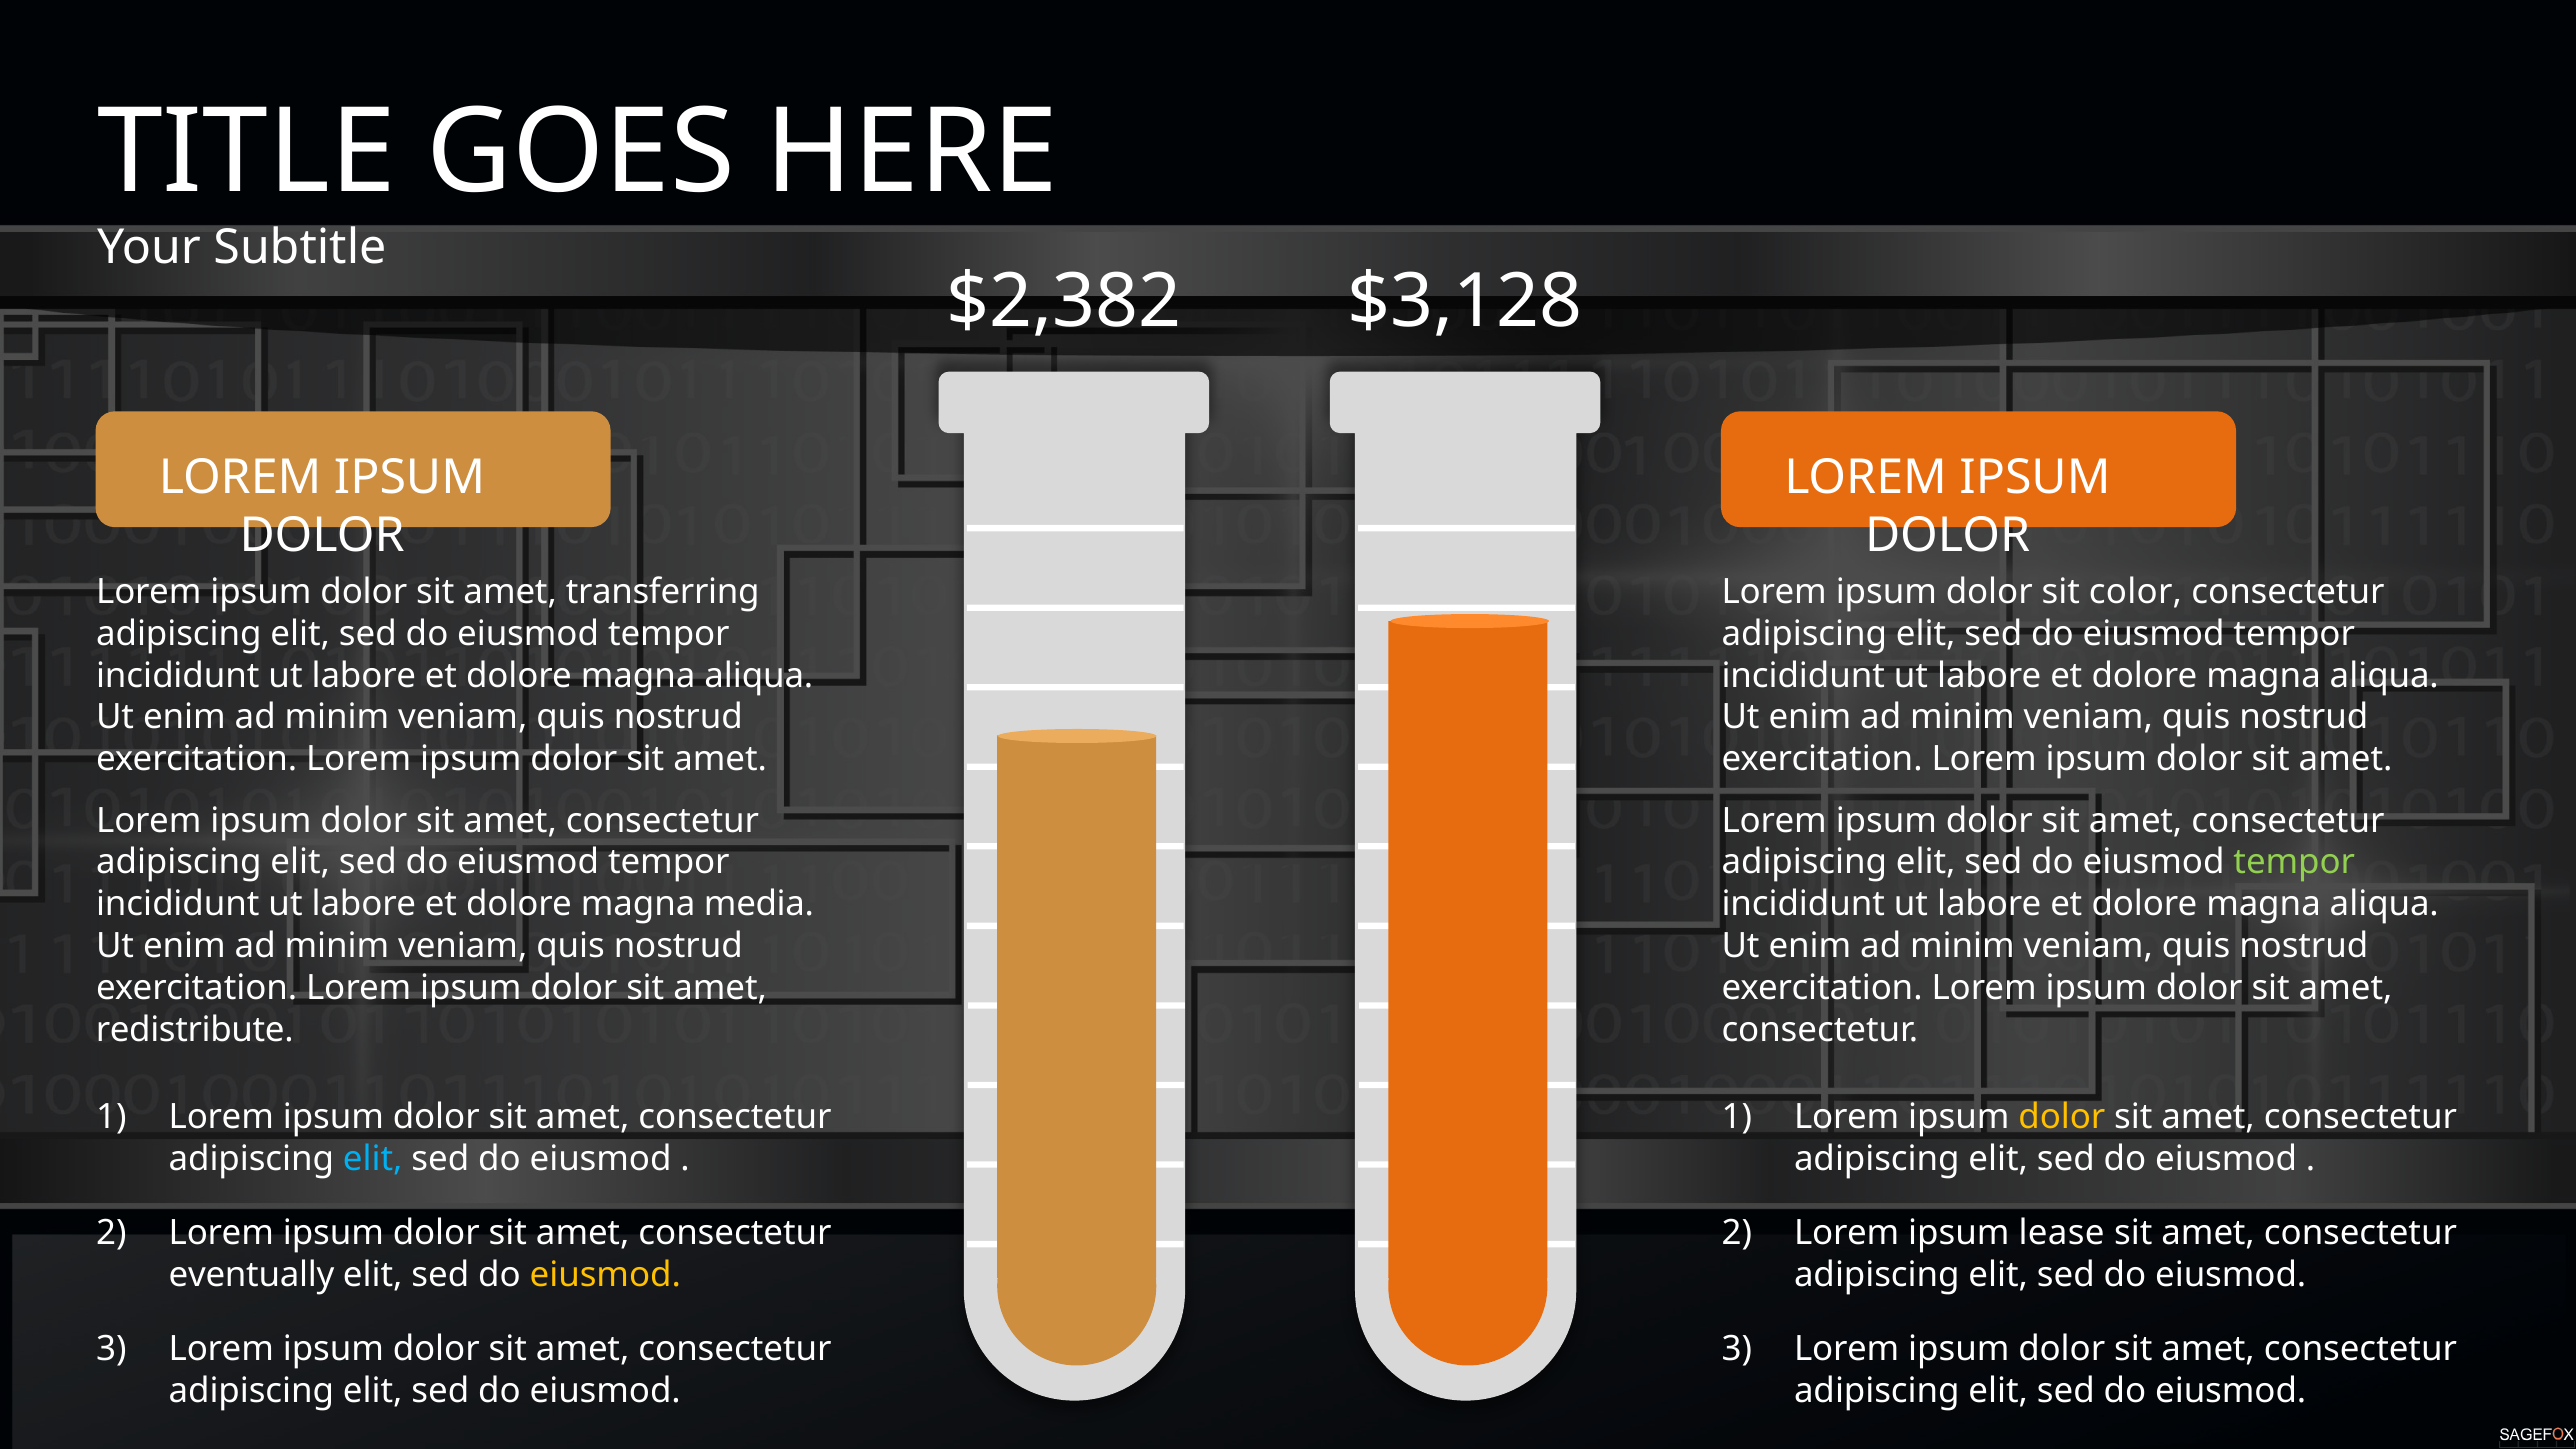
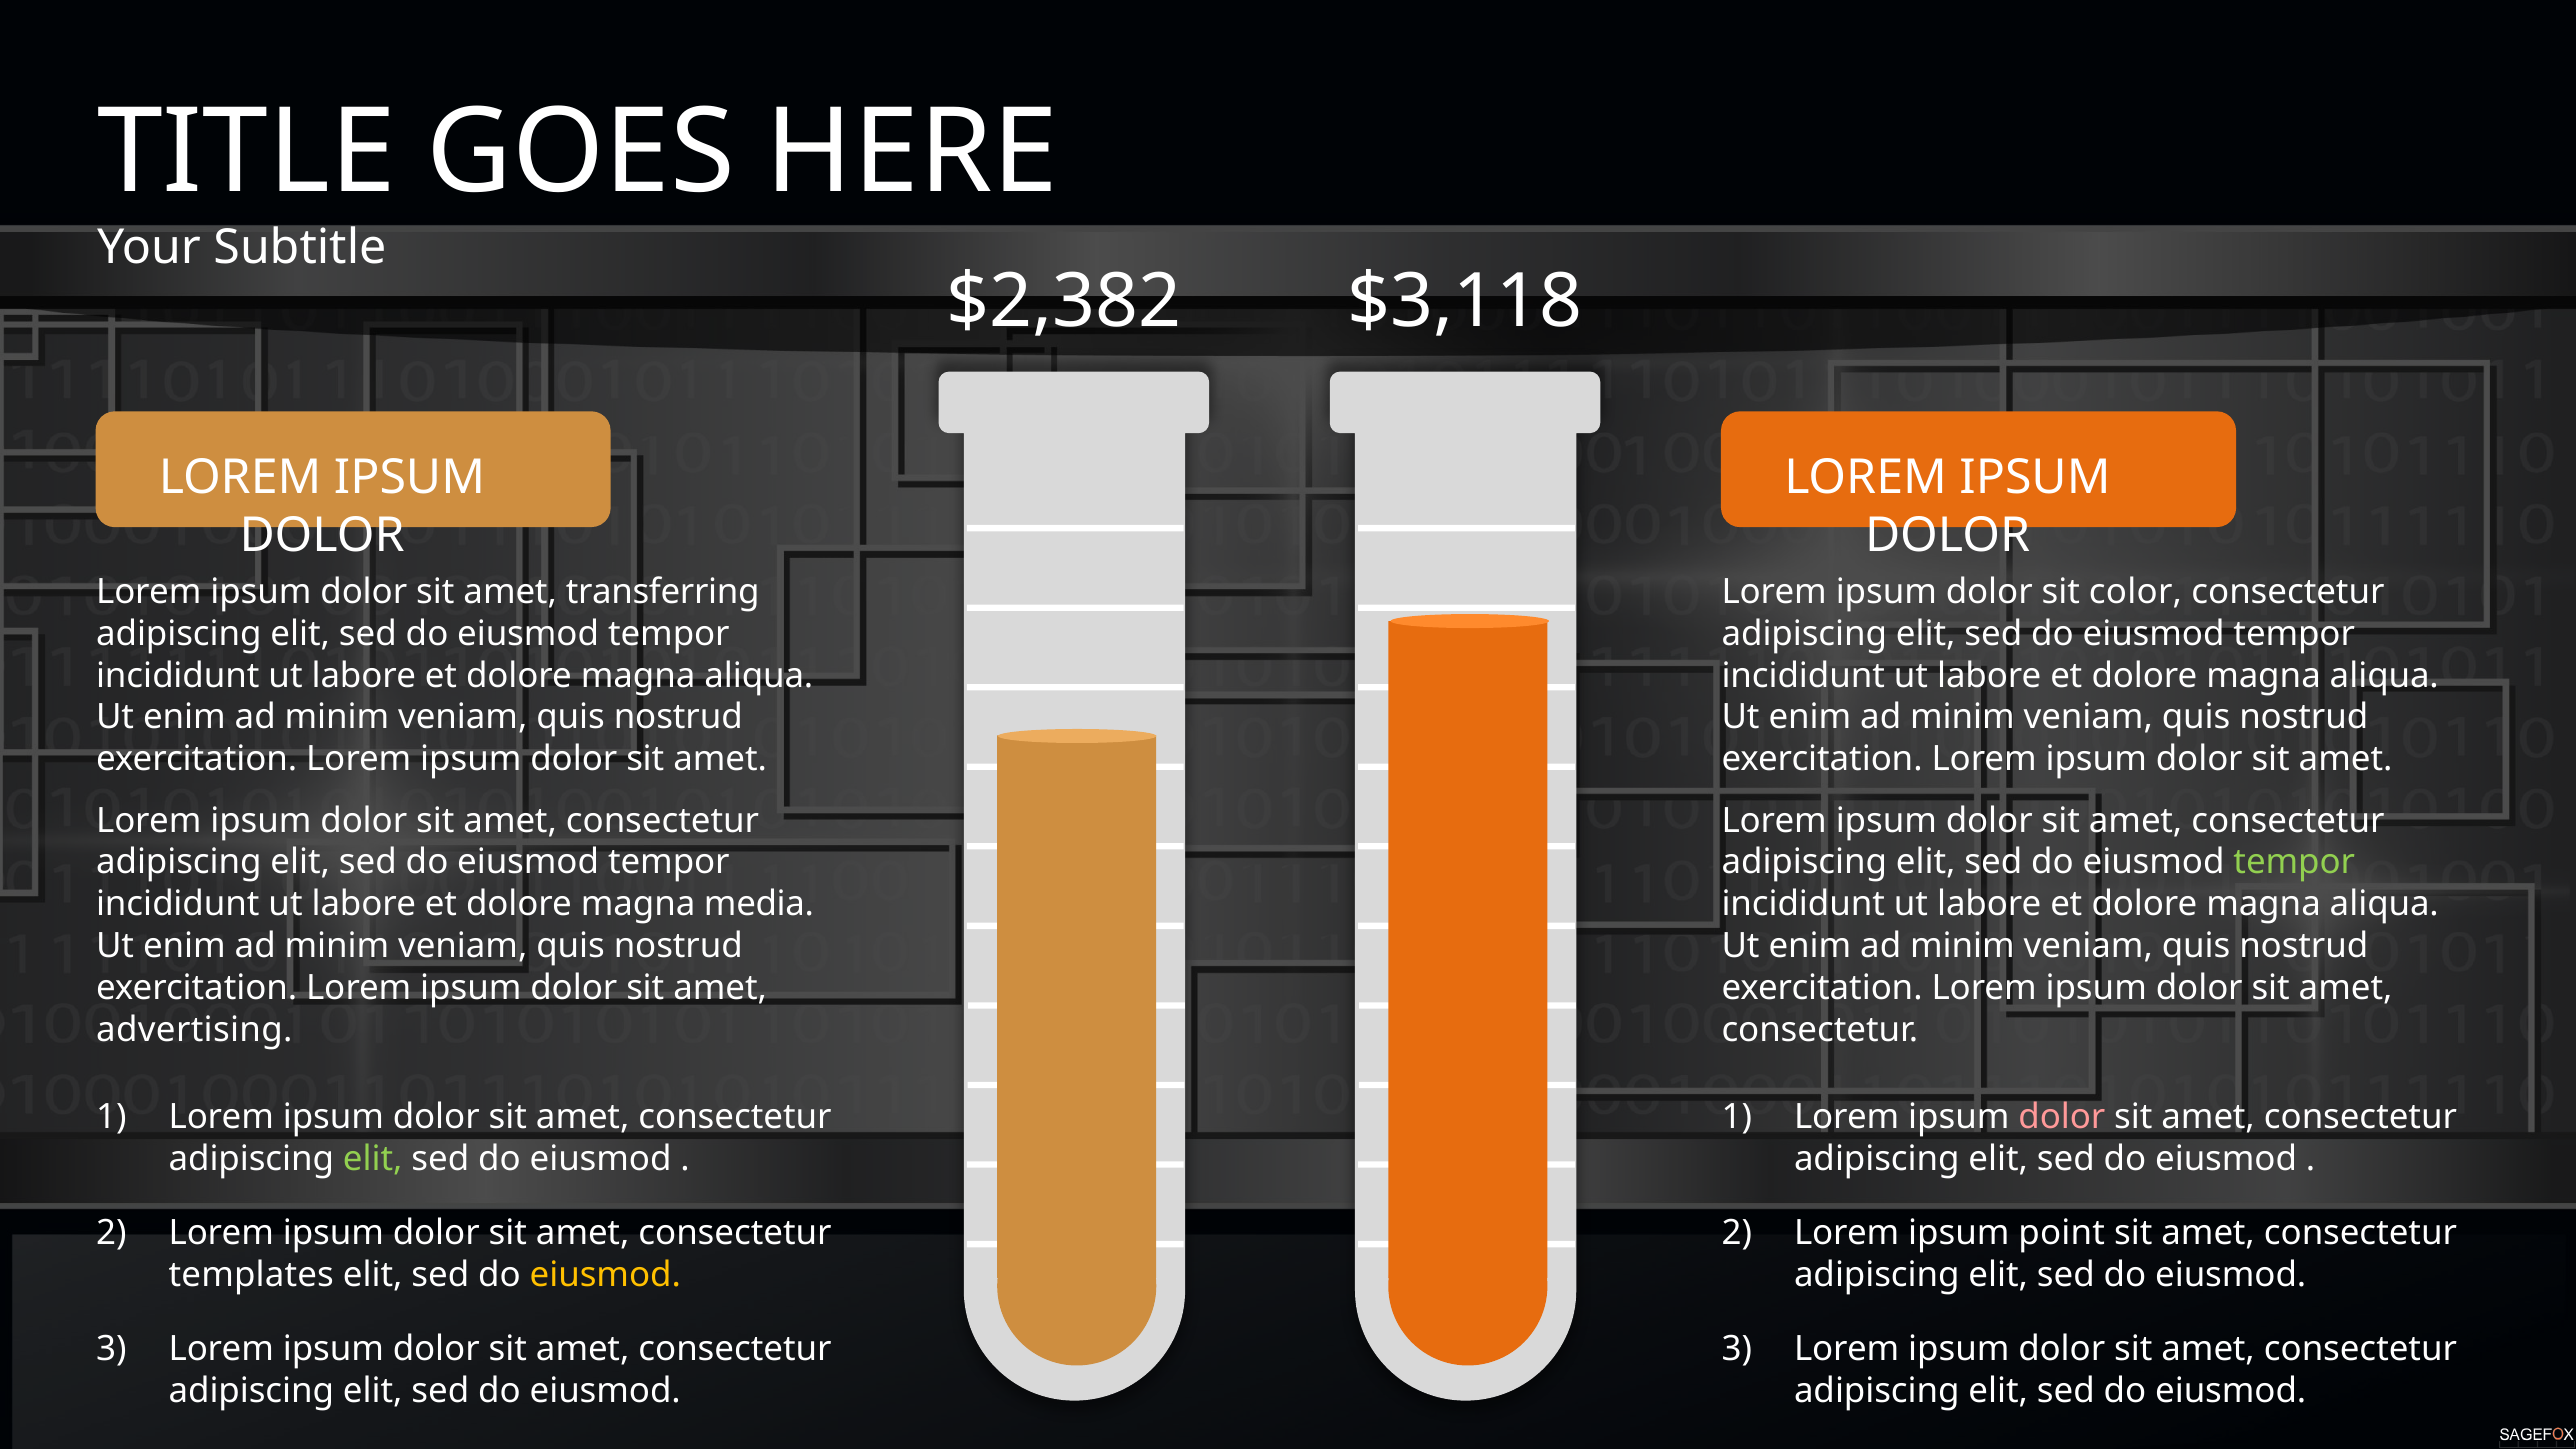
$3,128: $3,128 -> $3,118 (1465, 301)
redistribute: redistribute -> advertising (194, 1030)
dolor colour: yellow -> pink (2062, 1117)
elit colour: light blue -> light green (373, 1159)
lease: lease -> point (2062, 1233)
eventually: eventually -> templates (251, 1275)
